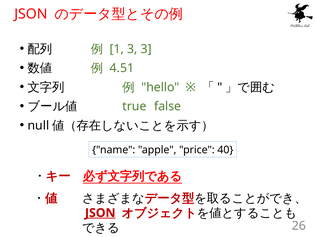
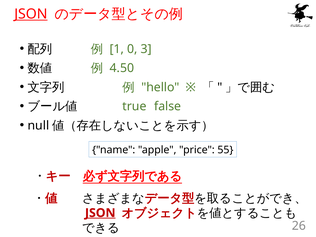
JSON underline: none -> present (31, 14)
1 3: 3 -> 0 (132, 49)
4.51: 4.51 -> 4.50 (122, 68)
40: 40 -> 55 (225, 150)
